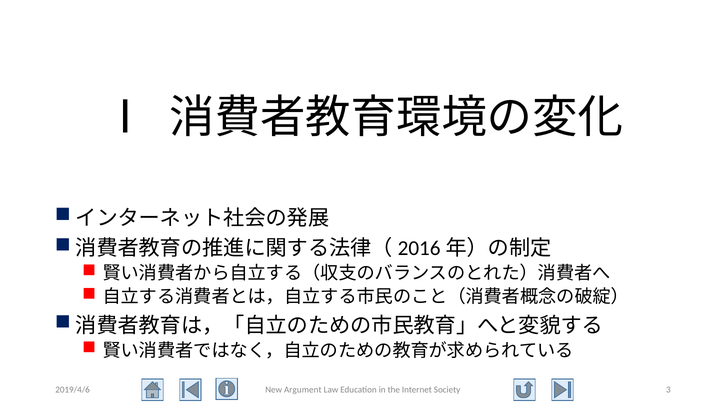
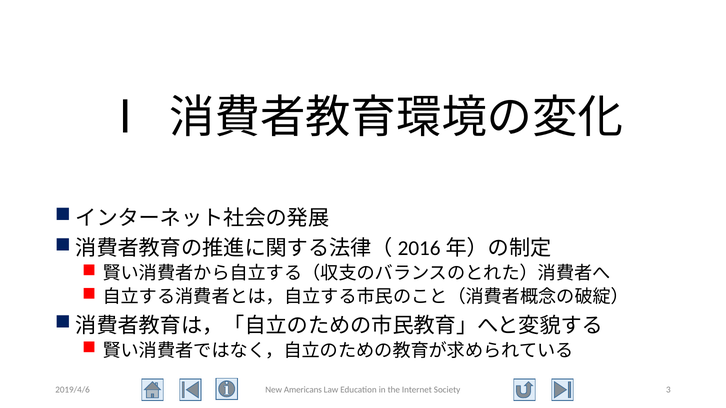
Argument: Argument -> Americans (303, 390)
